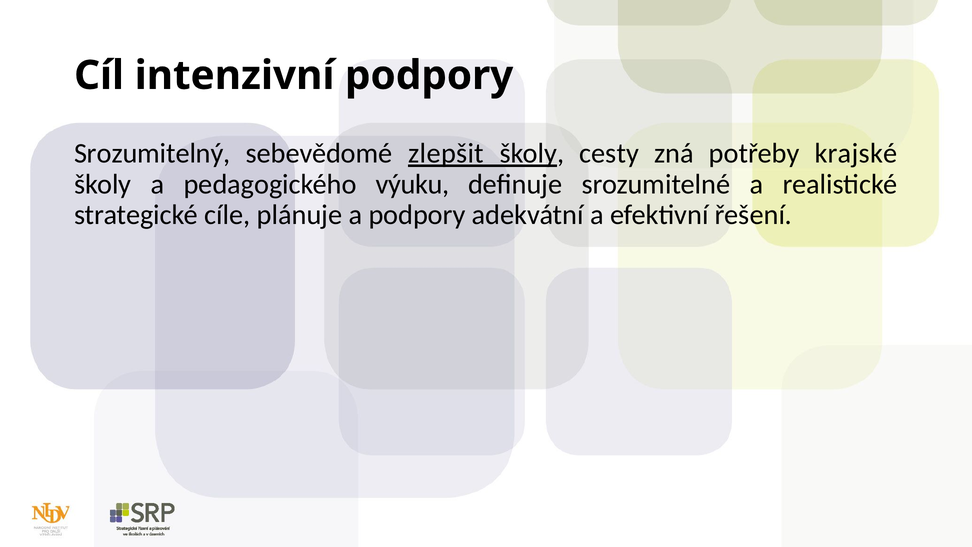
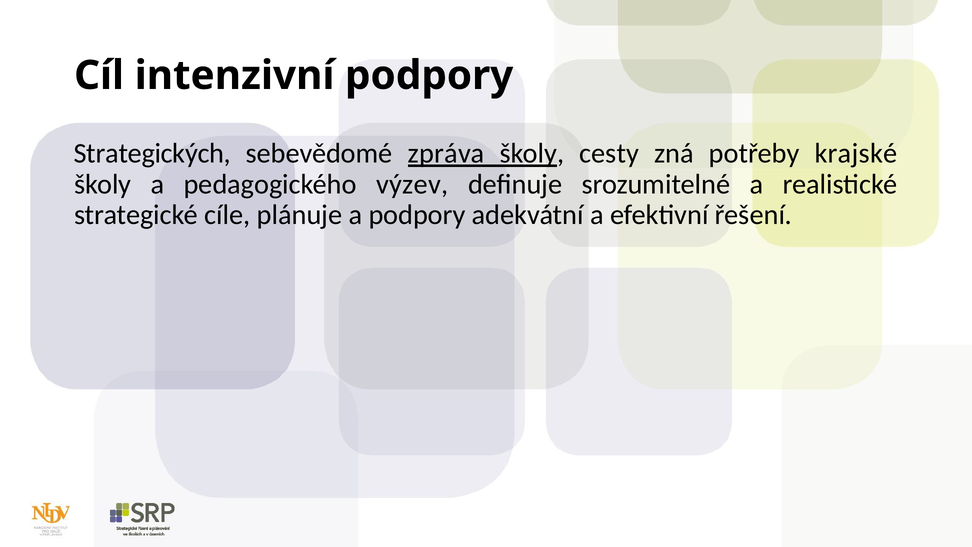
Srozumitelný: Srozumitelný -> Strategických (152, 154)
zlepšit: zlepšit -> zpráva (446, 154)
výuku: výuku -> výzev (412, 184)
